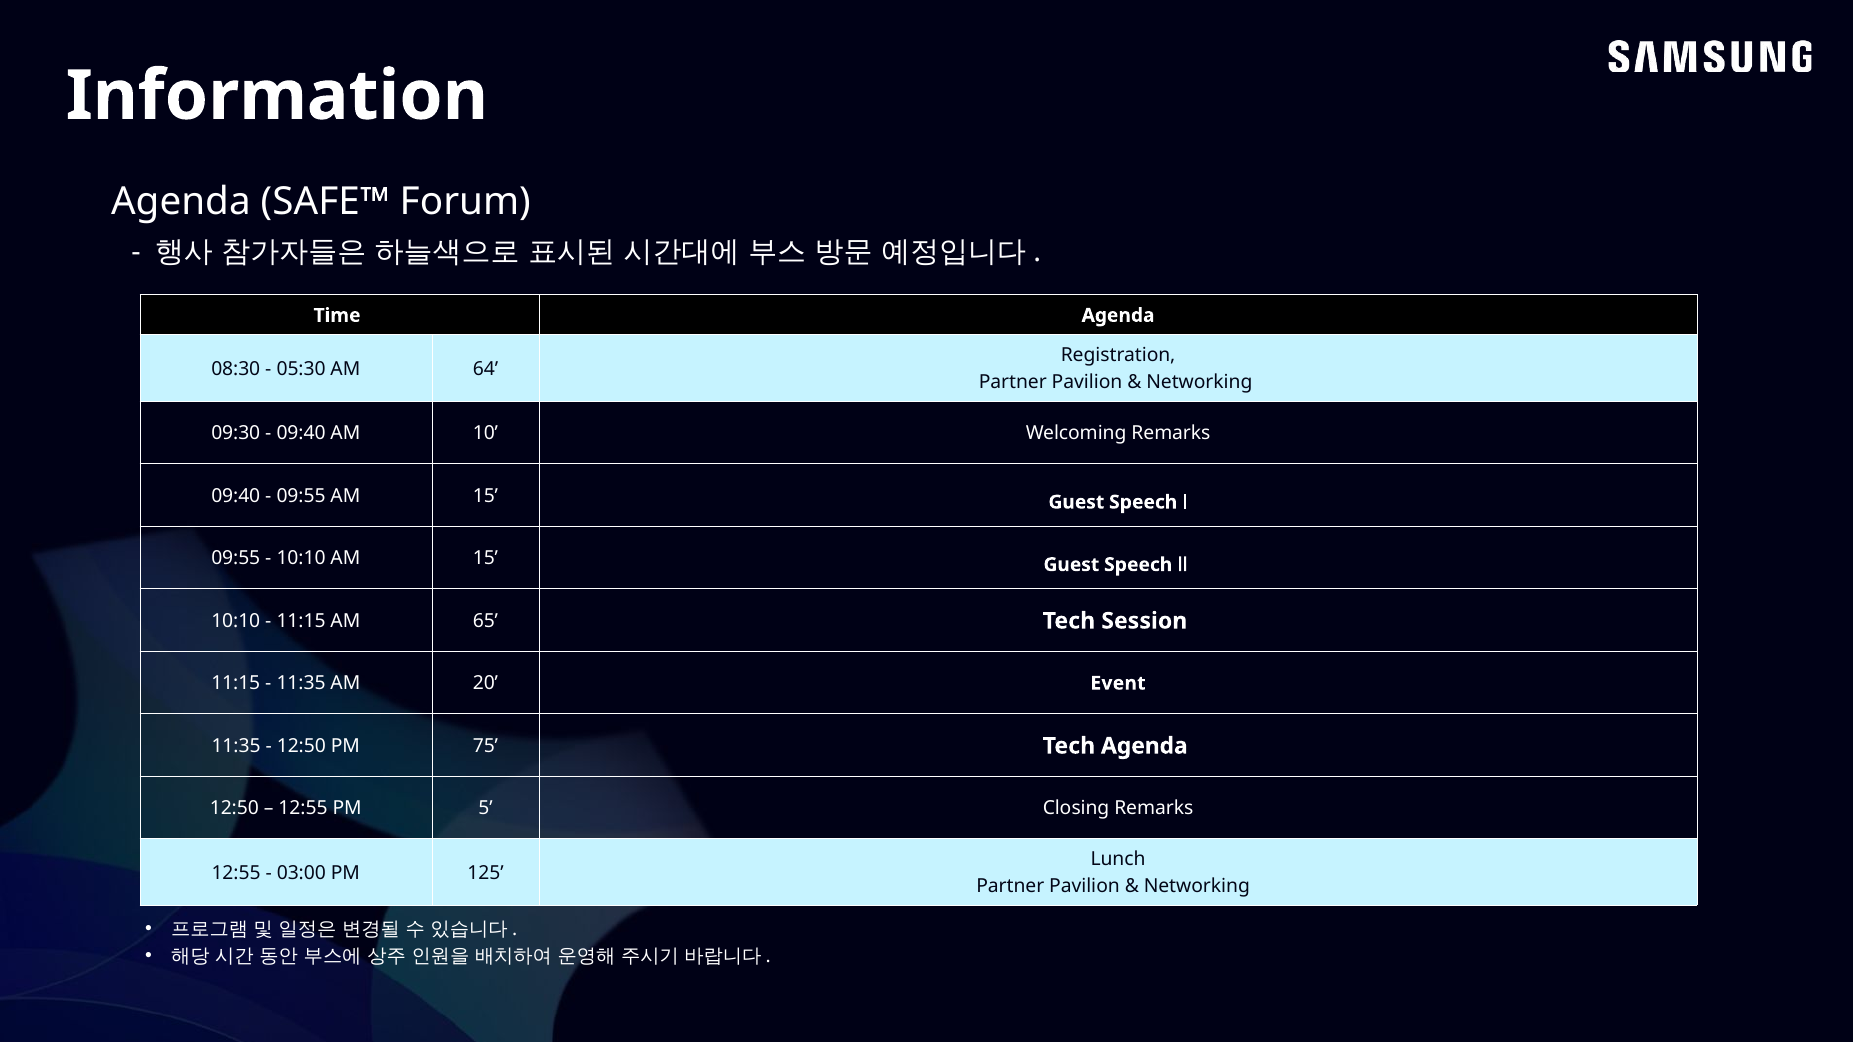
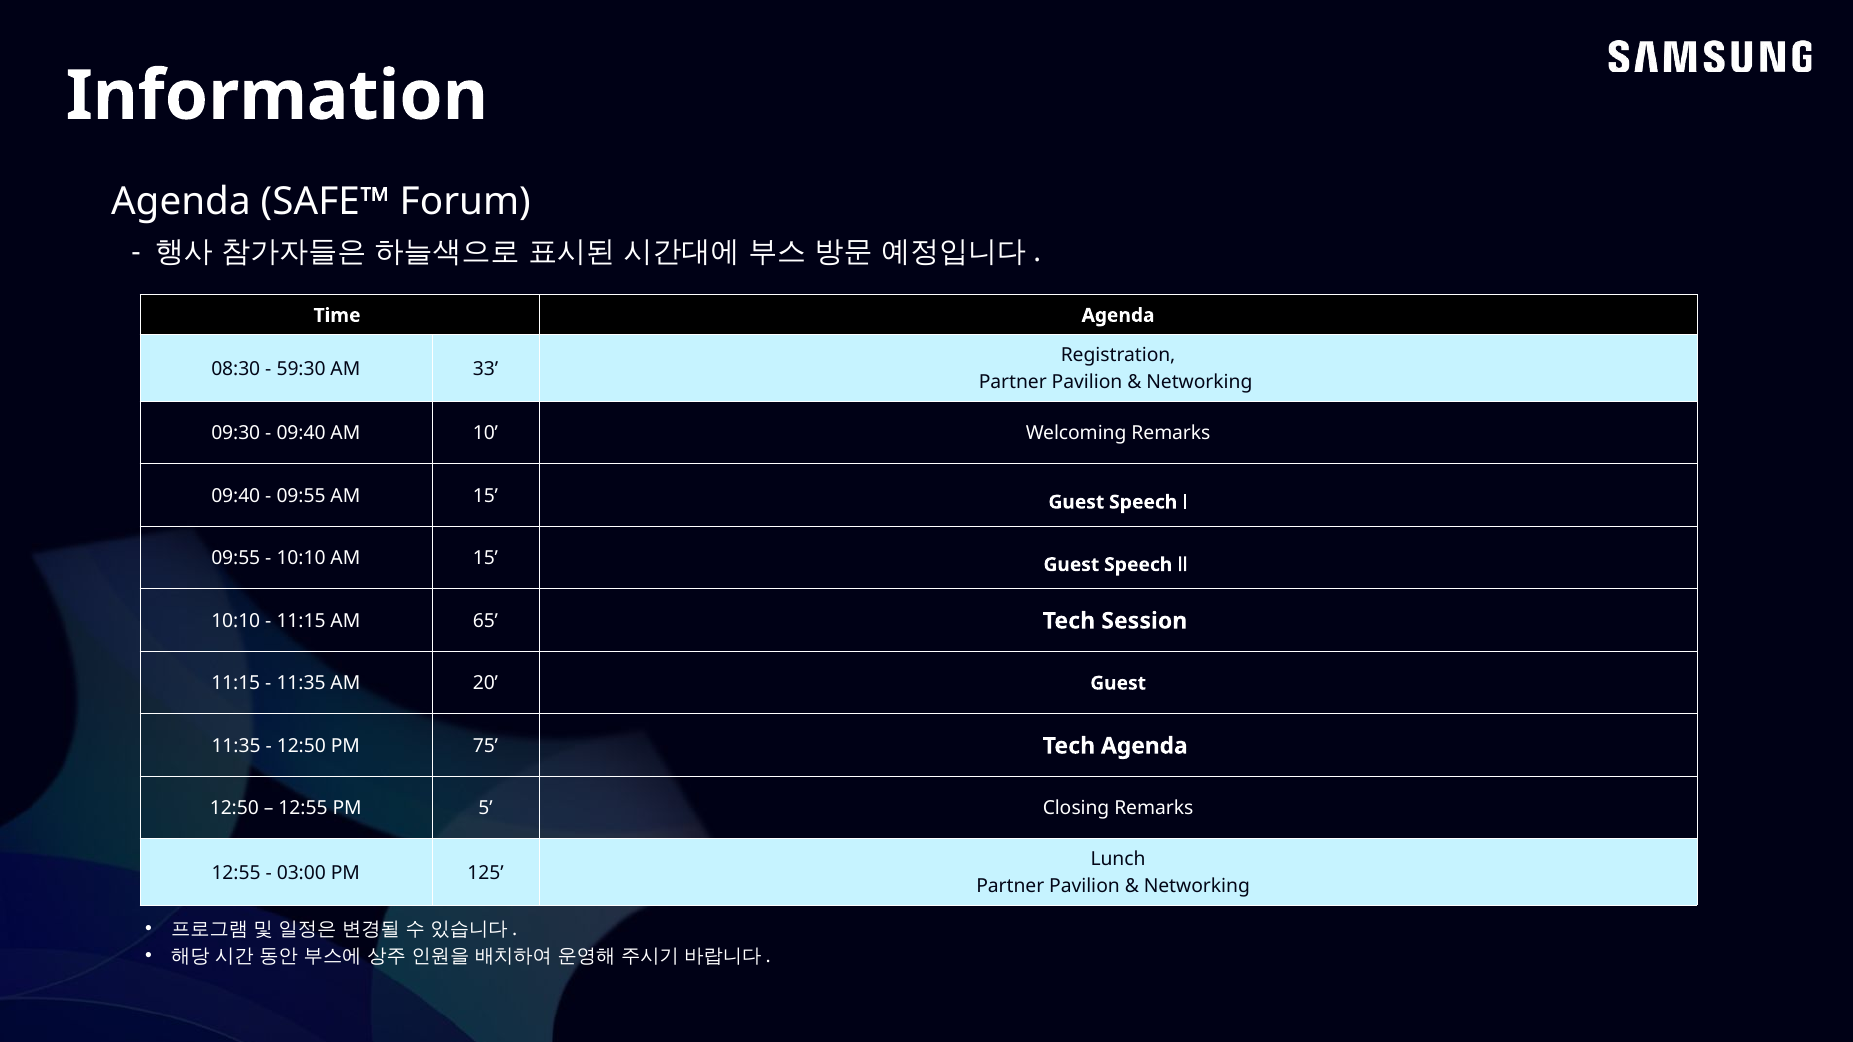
05:30: 05:30 -> 59:30 (301, 369)
64: 64 -> 33 (486, 369)
20 Event: Event -> Guest (1118, 683)
